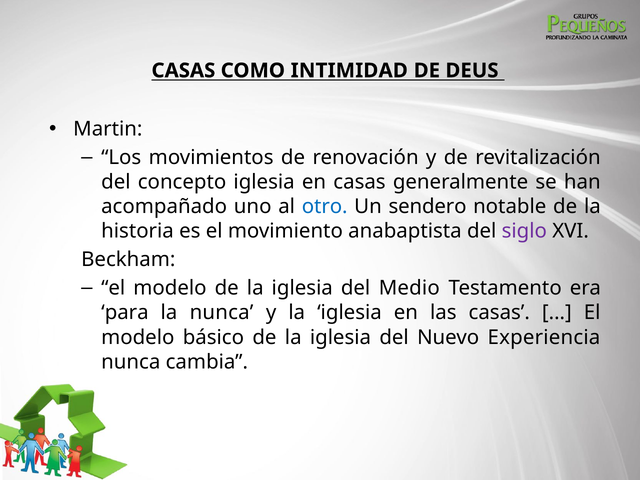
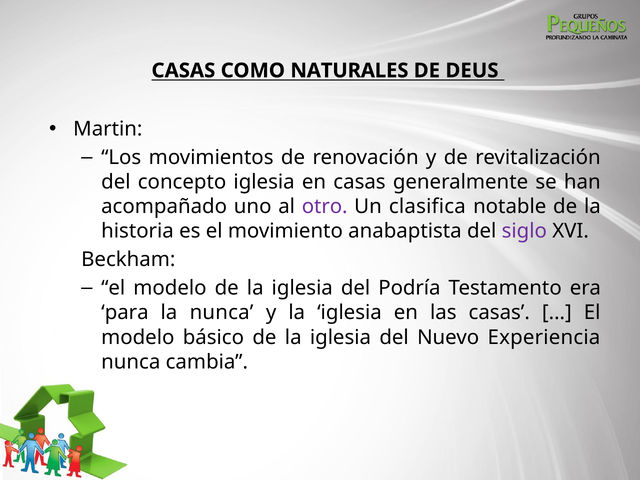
INTIMIDAD: INTIMIDAD -> NATURALES (349, 71)
otro colour: blue -> purple (325, 207)
sendero: sendero -> clasifica (427, 207)
Medio: Medio -> Podría (409, 288)
